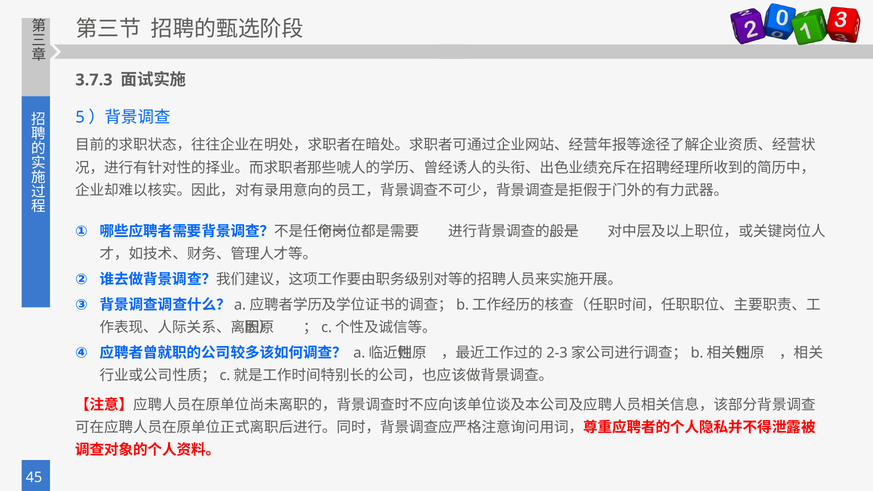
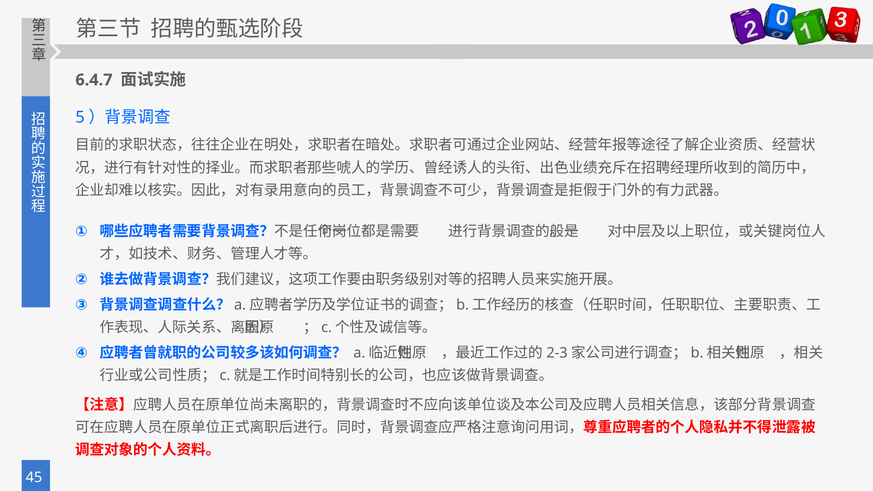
3.7.3: 3.7.3 -> 6.4.7 (94, 80)
